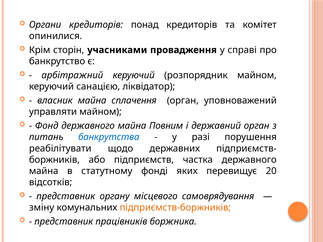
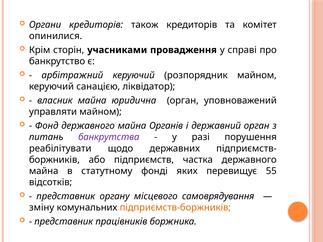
понад: понад -> також (145, 25)
сплачення: сплачення -> юридична (134, 101)
Повним: Повним -> Органів (166, 126)
банкрутства colour: blue -> purple (109, 137)
20: 20 -> 55 (271, 171)
